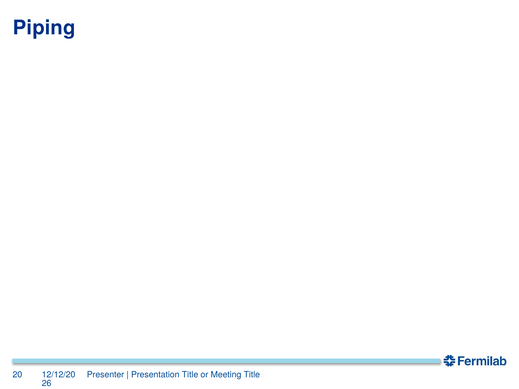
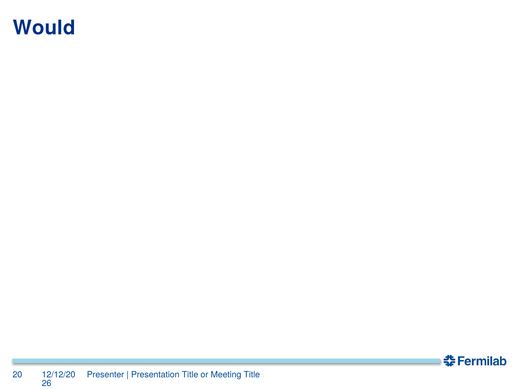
Piping: Piping -> Would (44, 28)
